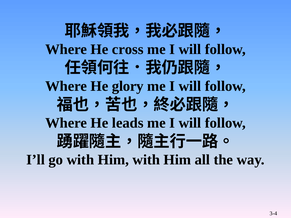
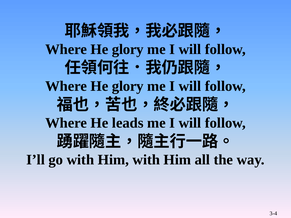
cross: cross -> glory (128, 49)
